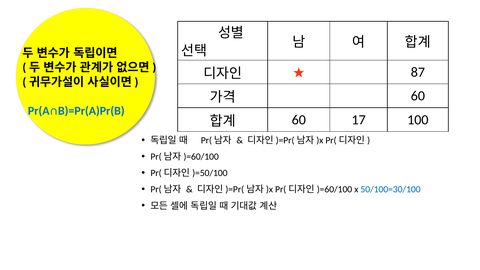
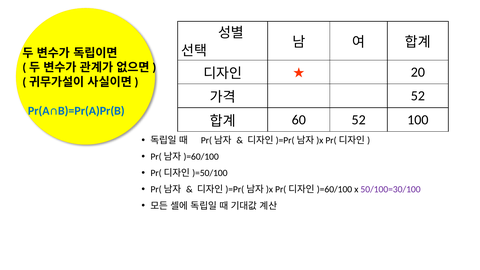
87: 87 -> 20 (418, 72)
60: 60 -> 52 (418, 96)
60 17: 17 -> 52 (359, 120)
50/100=30/100 colour: blue -> purple (391, 190)
